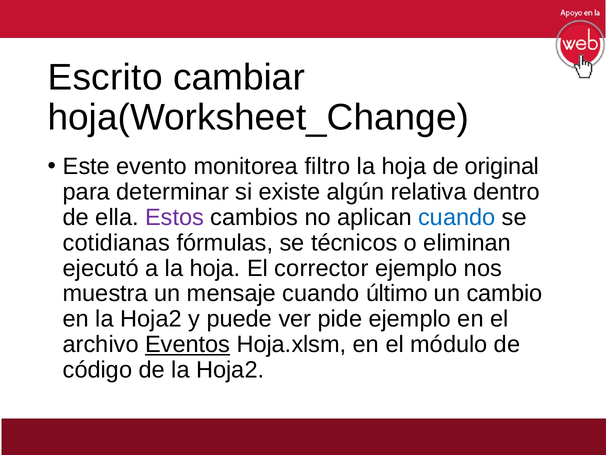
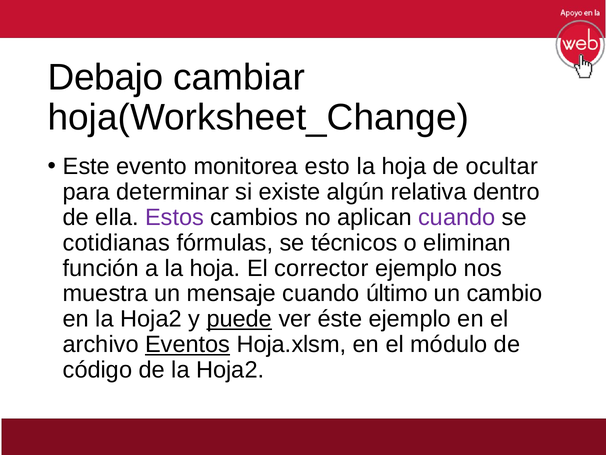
Escrito: Escrito -> Debajo (105, 77)
filtro: filtro -> esto (327, 166)
original: original -> ocultar (502, 166)
cuando colour: blue -> purple (457, 217)
ejecutó: ejecutó -> función (101, 268)
puede underline: none -> present (239, 319)
pide: pide -> éste (340, 319)
